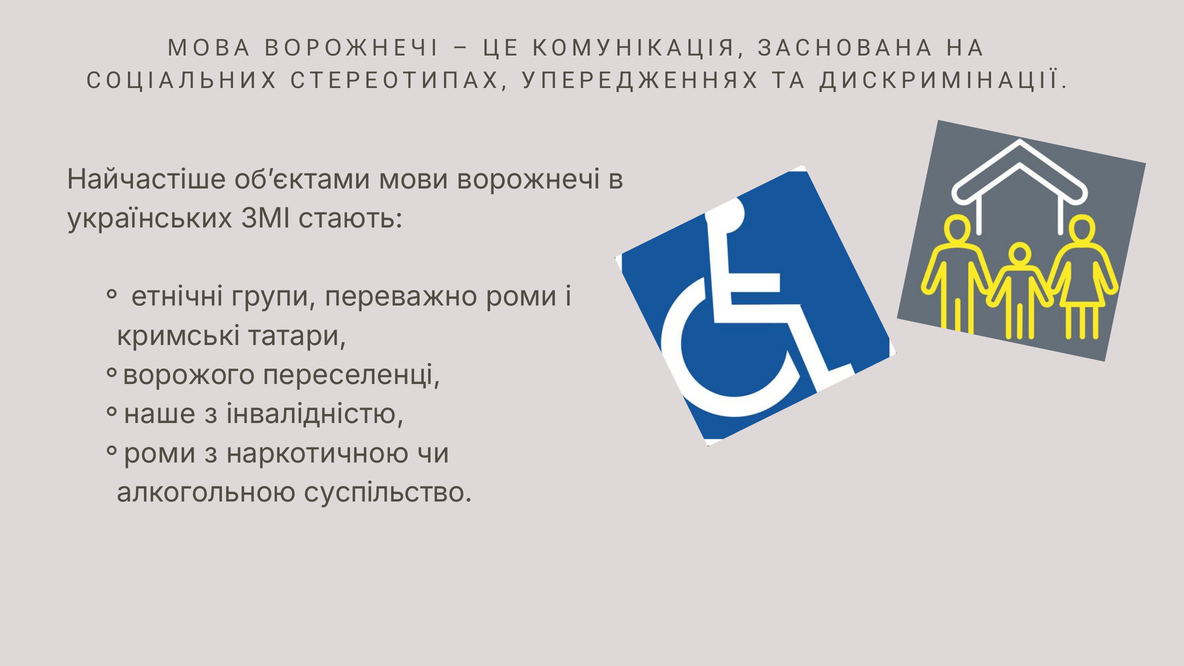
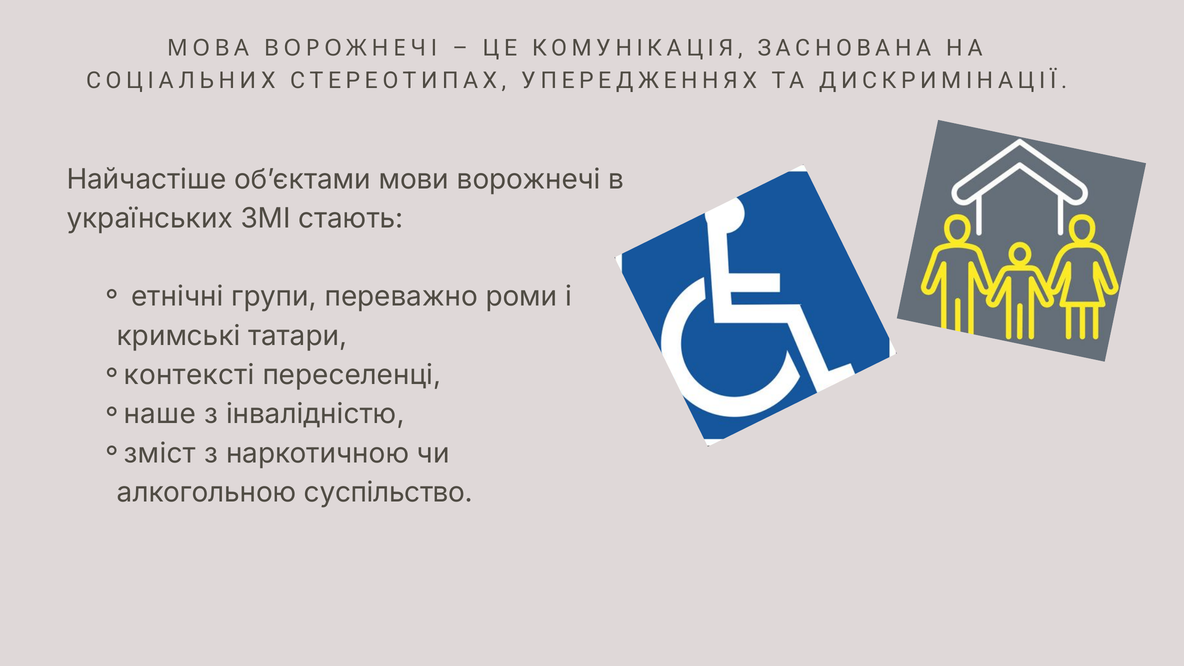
ворожого: ворожого -> контексті (189, 375)
роми: роми -> зміст (160, 453)
